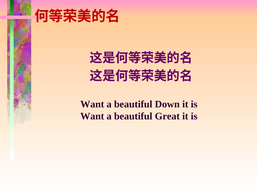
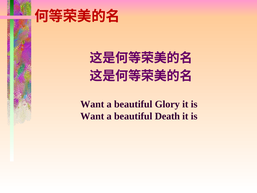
Down: Down -> Glory (167, 104)
Great: Great -> Death (167, 116)
